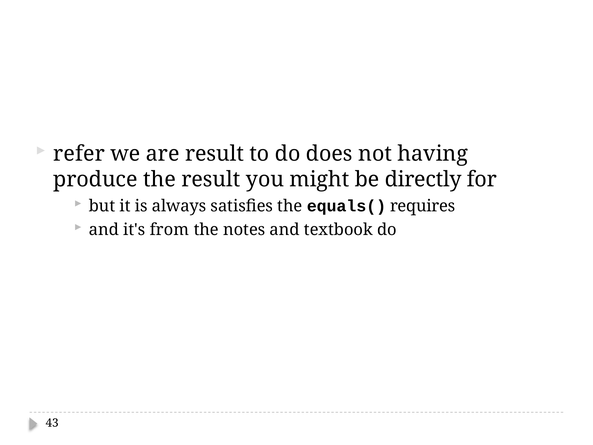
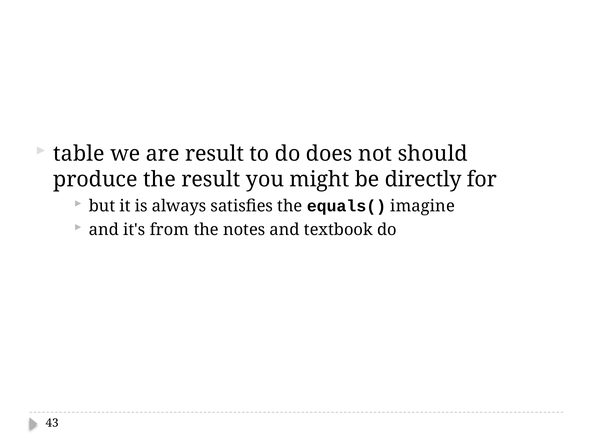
refer: refer -> table (79, 154)
having: having -> should (433, 154)
requires: requires -> imagine (423, 206)
